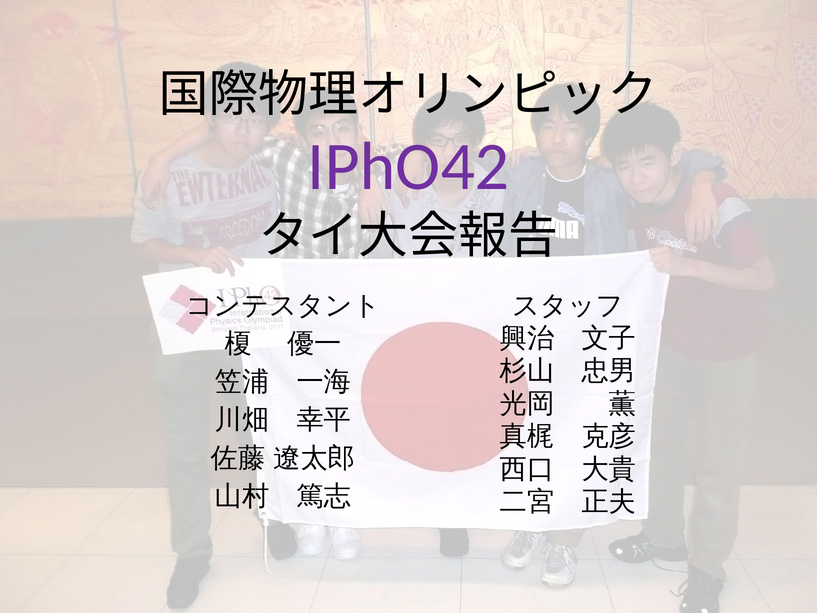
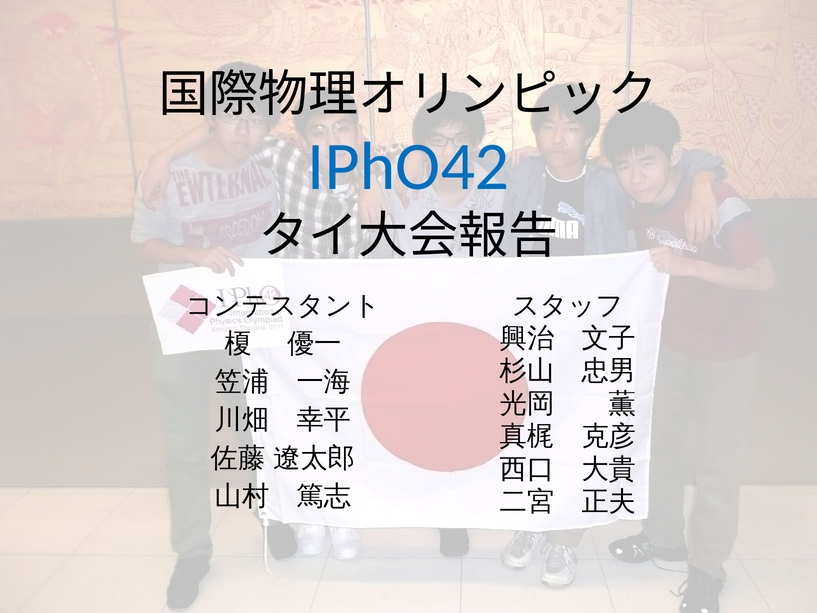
IPhO42 colour: purple -> blue (408, 167)
